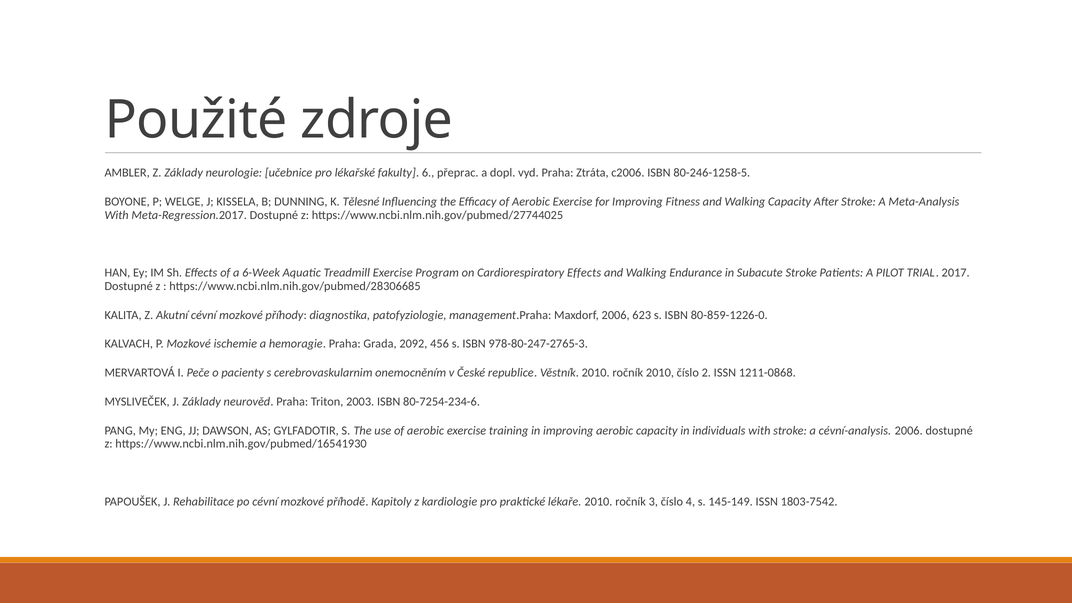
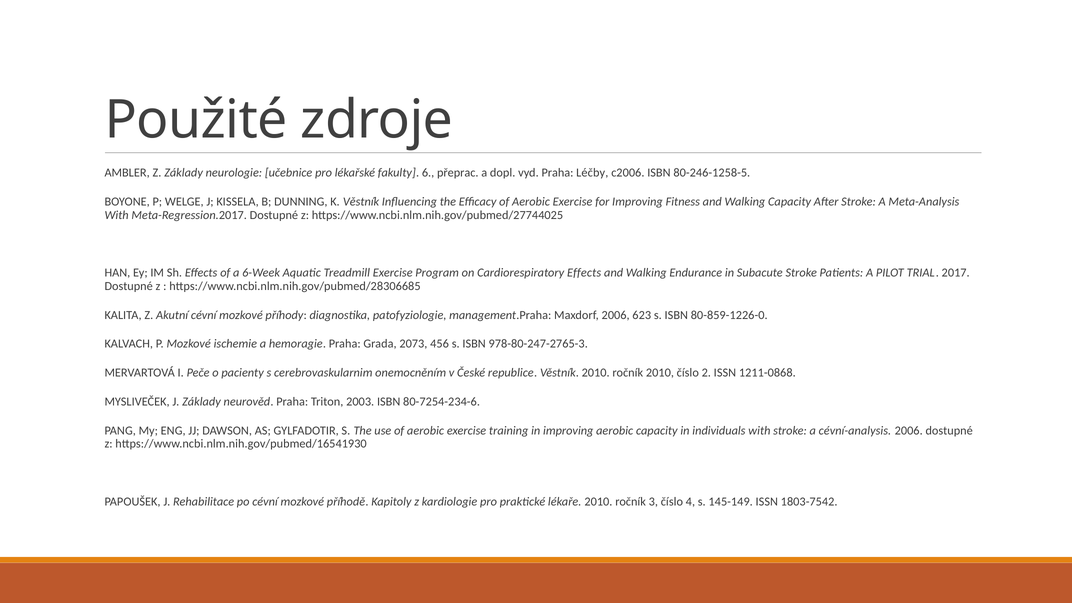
Ztráta: Ztráta -> Léčby (592, 173)
K Tělesné: Tělesné -> Věstník (361, 202)
2092: 2092 -> 2073 (413, 344)
